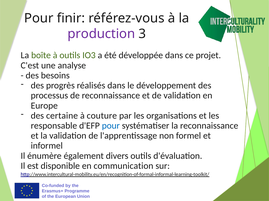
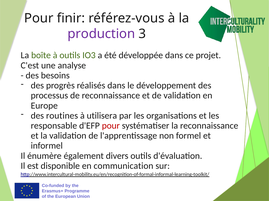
certaine: certaine -> routines (62, 116)
couture: couture -> utilisera (102, 116)
pour colour: blue -> red (111, 126)
